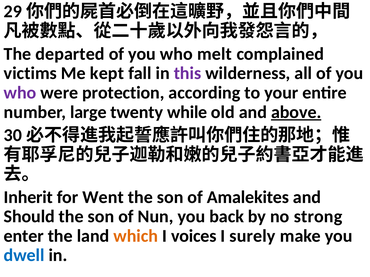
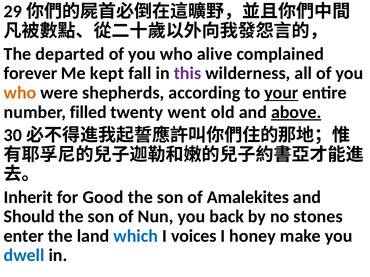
melt: melt -> alive (215, 54)
victims: victims -> forever (30, 73)
who colour: purple -> orange (20, 93)
protection: protection -> shepherds (123, 93)
your underline: none -> present (281, 93)
large: large -> filled (88, 112)
while: while -> went (187, 112)
Went: Went -> Good (103, 197)
strong: strong -> stones (318, 217)
which colour: orange -> blue (136, 236)
surely: surely -> honey (253, 236)
